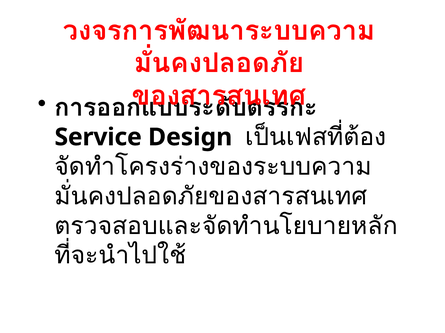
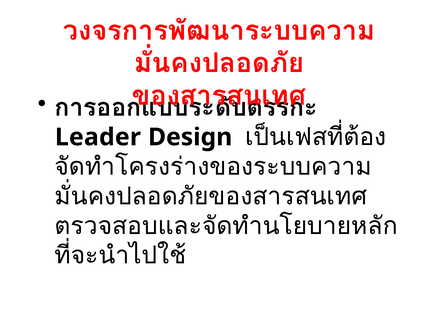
Service: Service -> Leader (98, 137)
